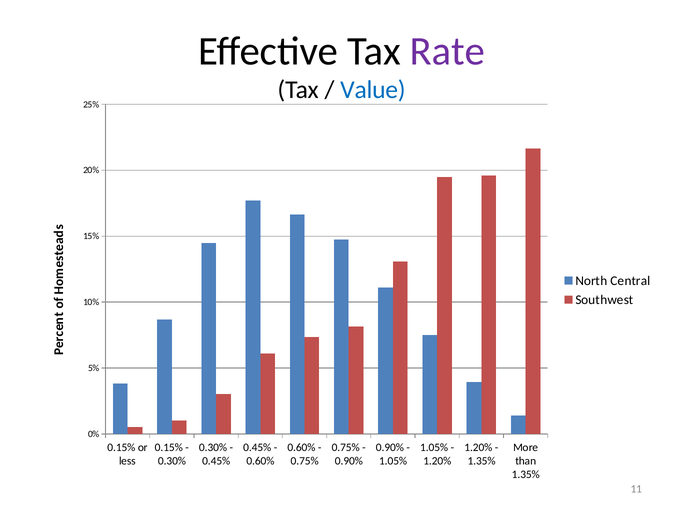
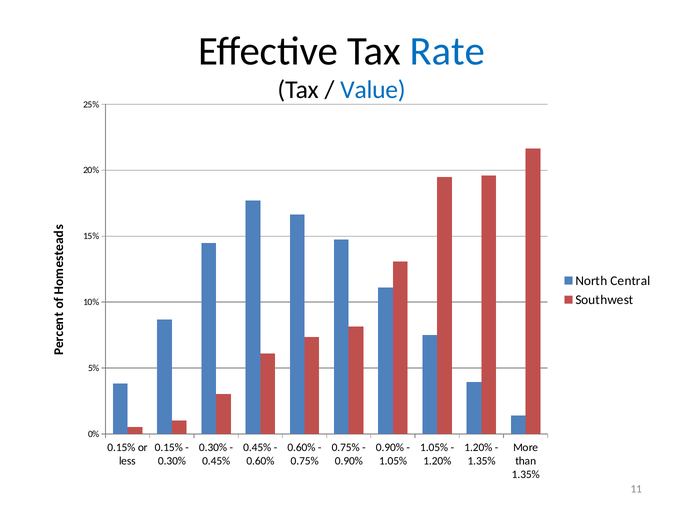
Rate colour: purple -> blue (447, 51)
